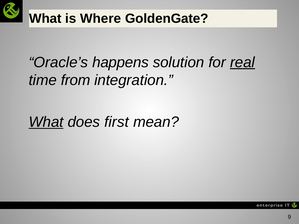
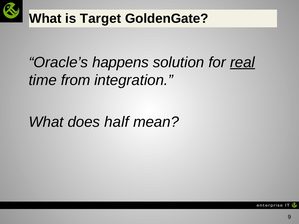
Where: Where -> Target (101, 19)
What underline: present -> none (46, 122)
first: first -> half (117, 122)
